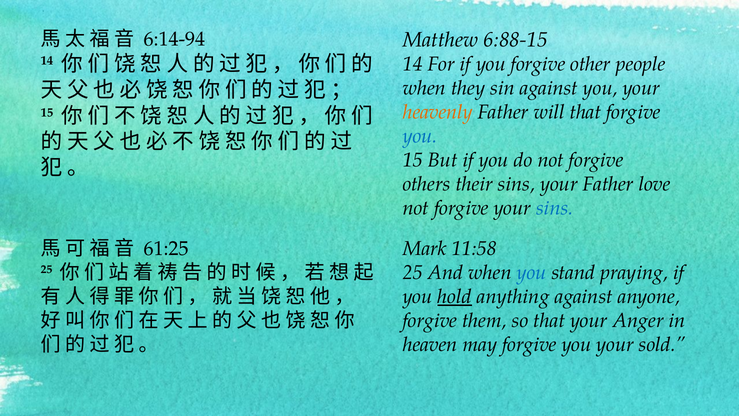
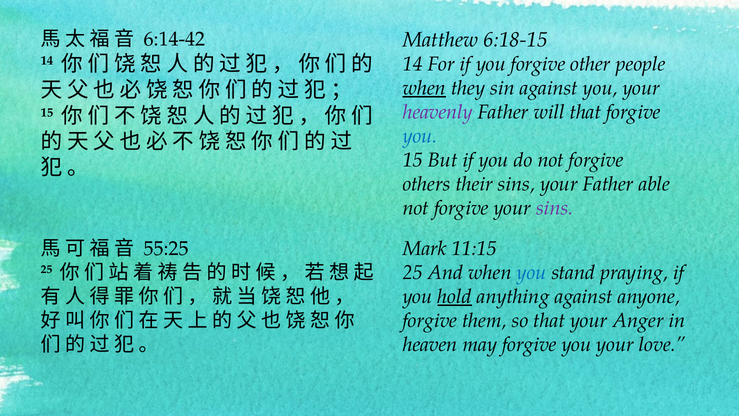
6:14-94: 6:14-94 -> 6:14-42 (174, 39)
6:88-15: 6:88-15 -> 6:18-15 (516, 40)
when underline: none -> present (424, 88)
heavenly colour: orange -> purple (438, 112)
love: love -> able (654, 184)
sins colour: blue -> purple (555, 208)
61:25: 61:25 -> 55:25 (166, 248)
11:58: 11:58 -> 11:15 (474, 248)
sold: sold -> love (662, 344)
